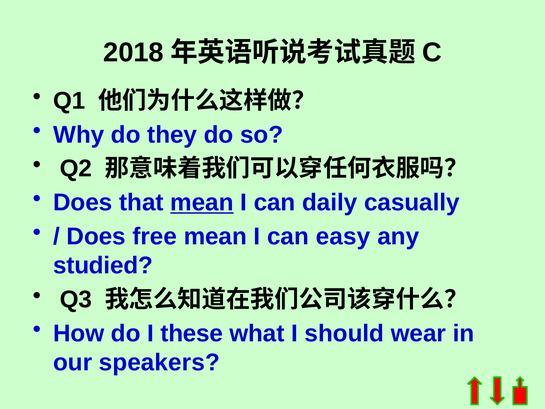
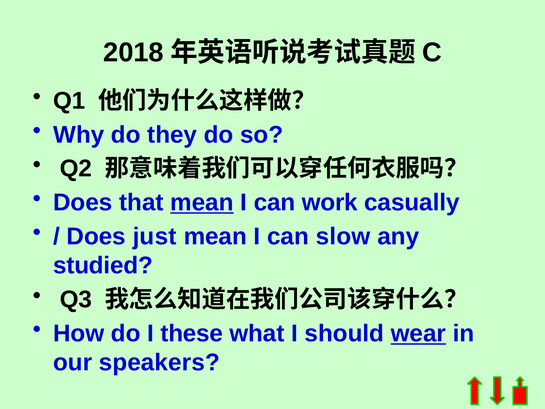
daily: daily -> work (330, 202)
free: free -> just (155, 236)
easy: easy -> slow (343, 236)
wear underline: none -> present (418, 333)
